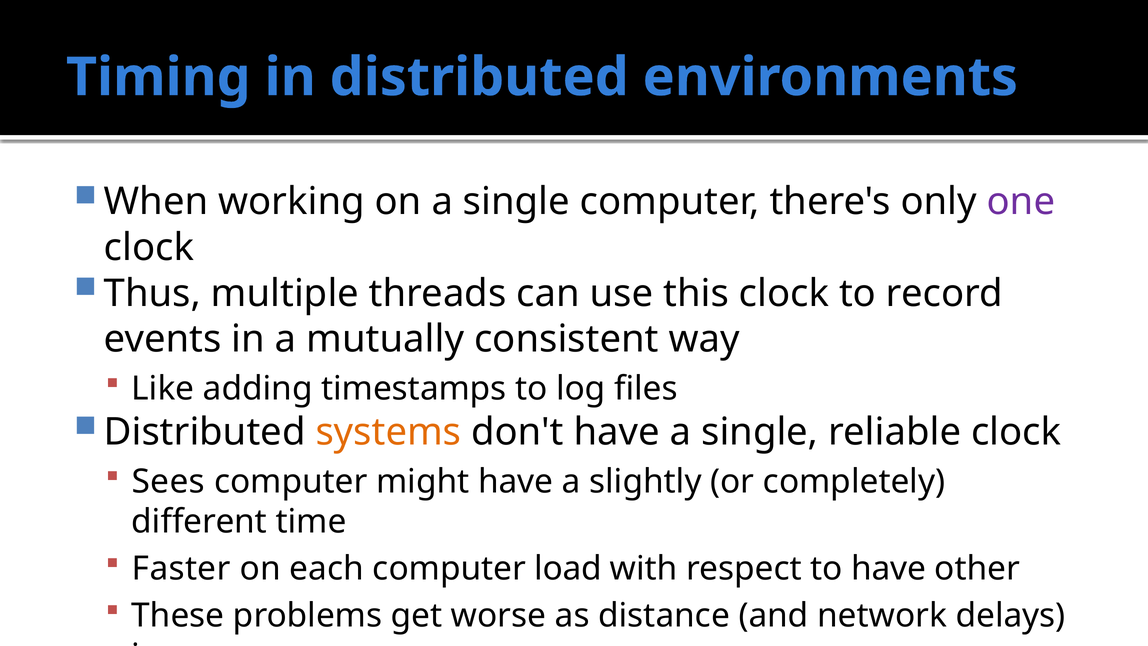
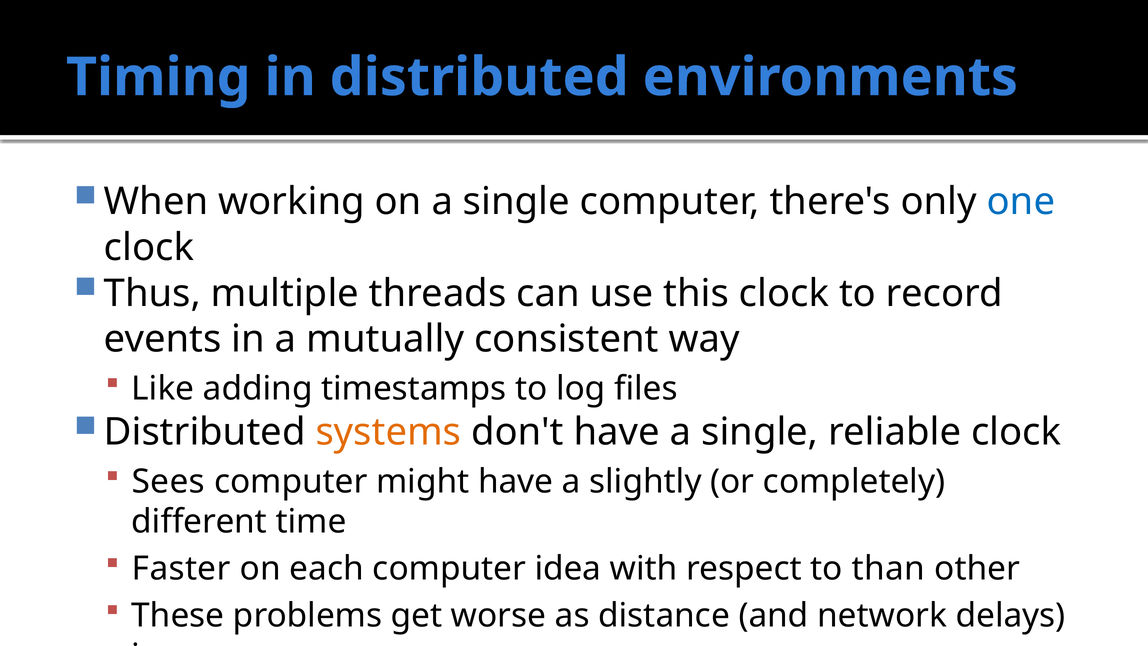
one colour: purple -> blue (1021, 201)
load: load -> idea (568, 569)
to have: have -> than (888, 569)
